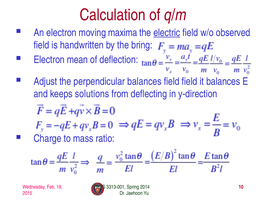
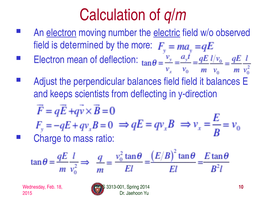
electron underline: none -> present (61, 33)
maxima: maxima -> number (123, 33)
handwritten: handwritten -> determined (82, 45)
bring: bring -> more (142, 45)
solutions: solutions -> scientists (92, 94)
